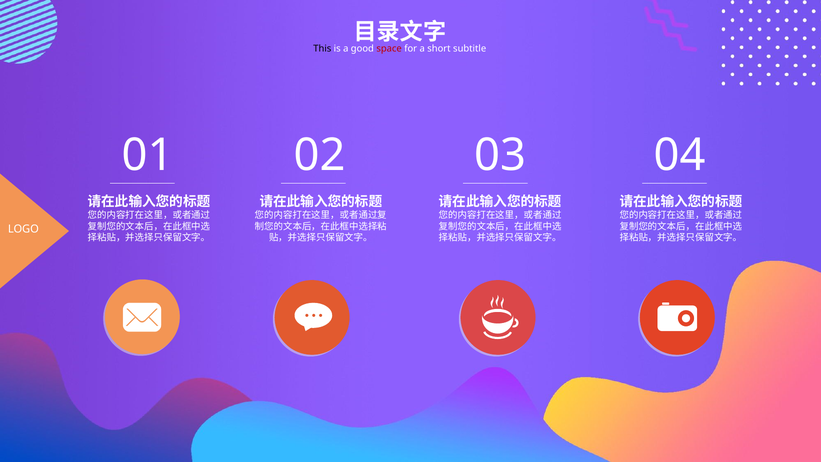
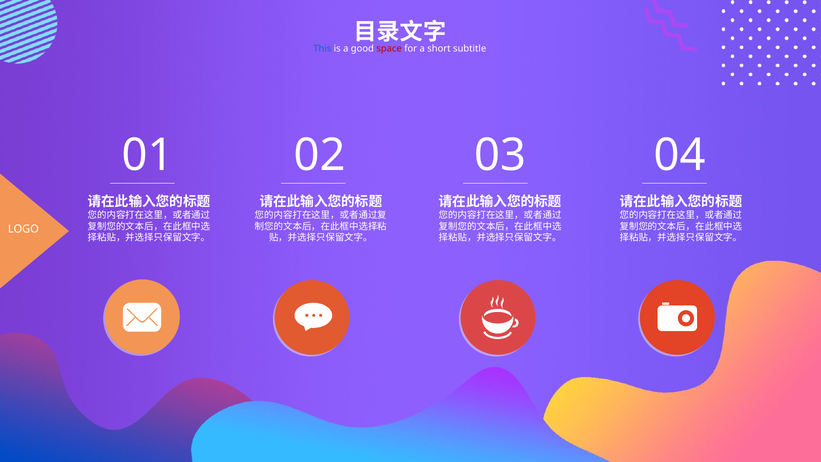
This colour: black -> blue (322, 49)
